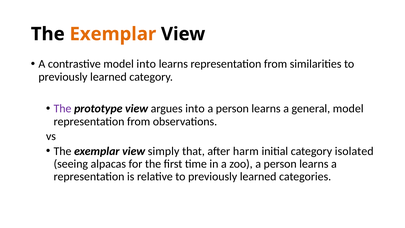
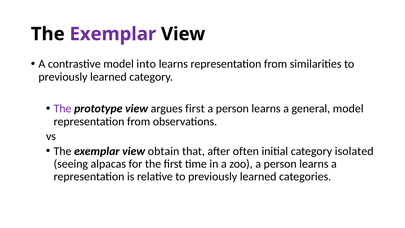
Exemplar colour: orange -> purple (113, 34)
argues into: into -> first (195, 109)
simply: simply -> obtain (164, 151)
harm: harm -> often (246, 151)
